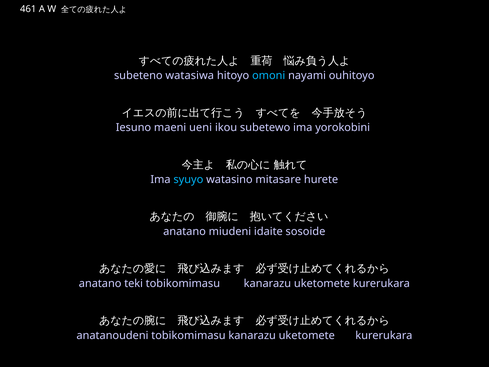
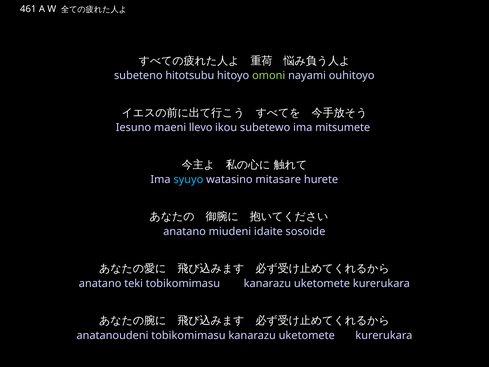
watasiwa: watasiwa -> hitotsubu (190, 76)
omoni colour: light blue -> light green (269, 76)
ueni: ueni -> llevo (201, 127)
yorokobini: yorokobini -> mitsumete (343, 127)
